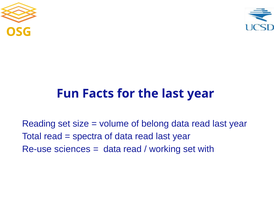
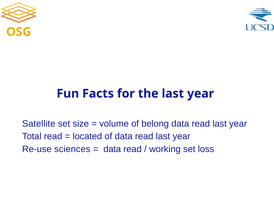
Reading: Reading -> Satellite (39, 124)
spectra: spectra -> located (87, 137)
with: with -> loss (206, 150)
